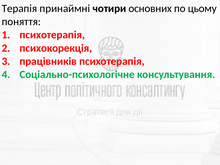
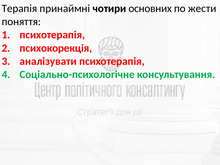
цьому: цьому -> жести (202, 8)
працівників: працівників -> аналізувати (48, 61)
